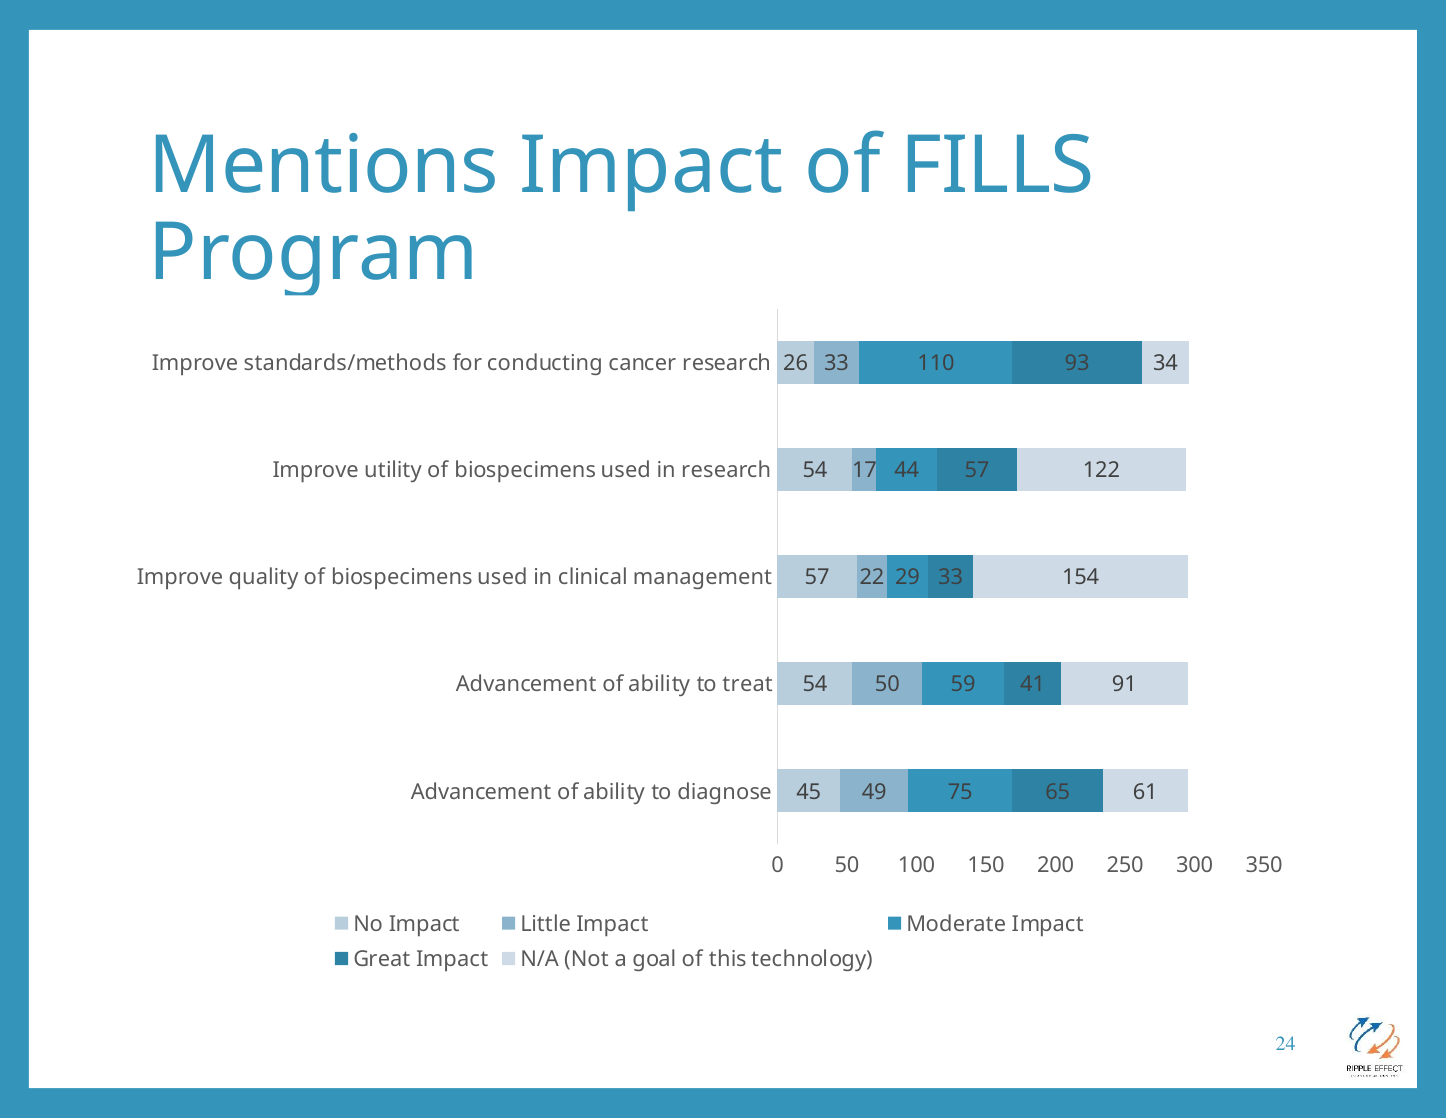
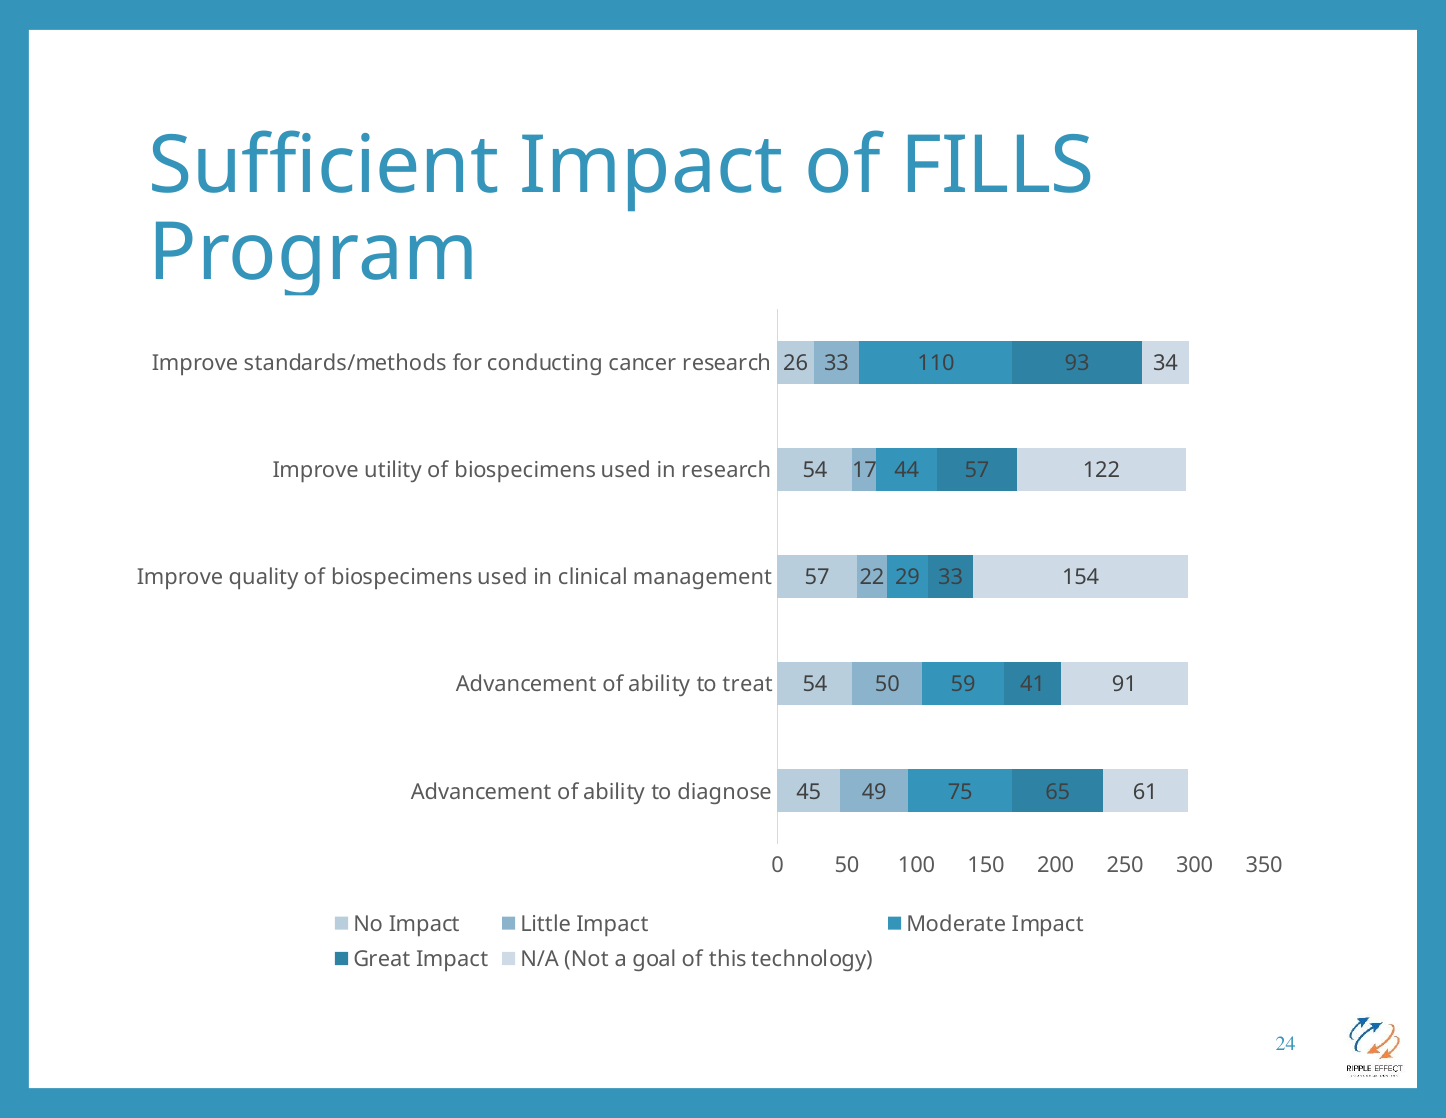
Mentions: Mentions -> Sufficient (324, 166)
